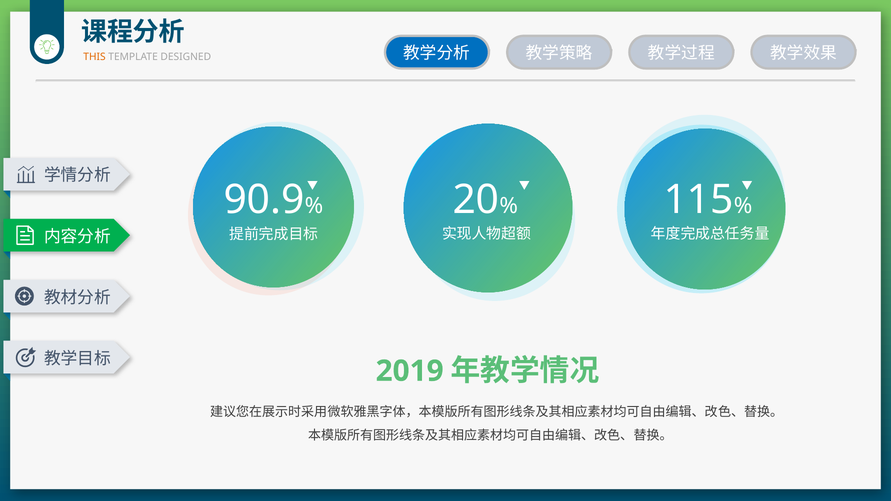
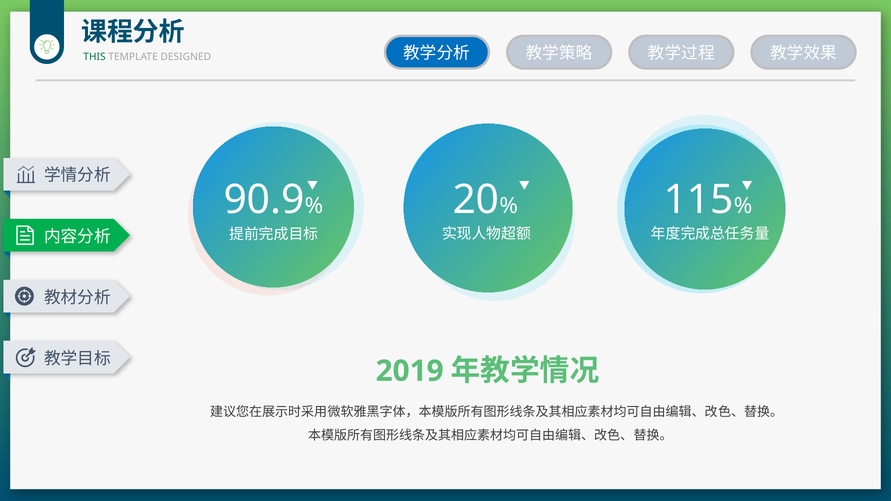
THIS colour: orange -> green (95, 57)
